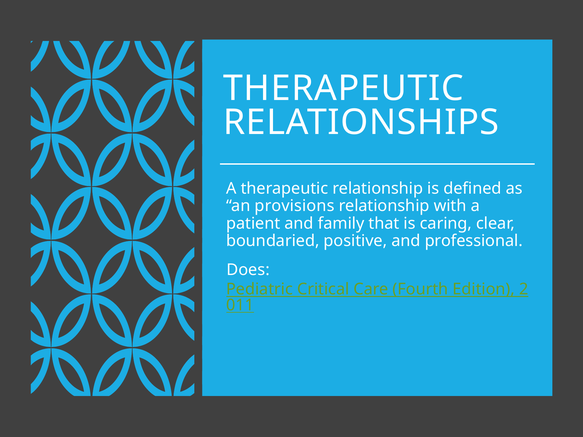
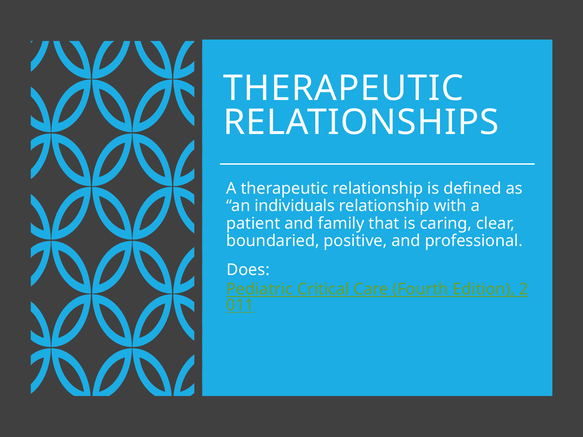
provisions: provisions -> individuals (295, 206)
